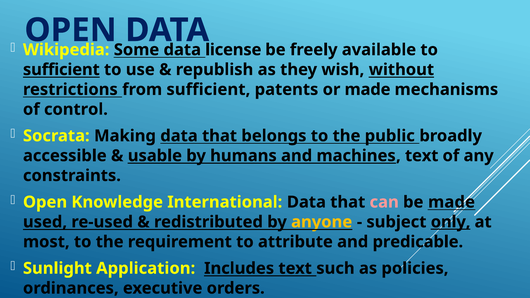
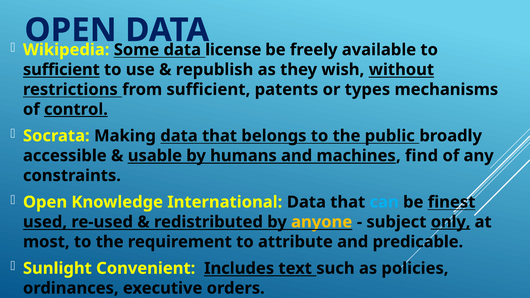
or made: made -> types (367, 90)
control underline: none -> present (76, 109)
machines text: text -> find (422, 156)
can colour: pink -> light blue (384, 202)
be made: made -> finest (452, 202)
Application: Application -> Convenient (146, 268)
